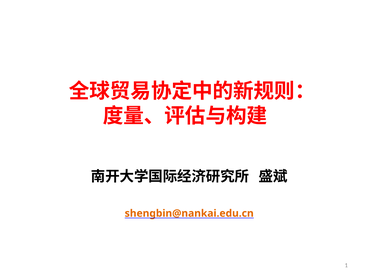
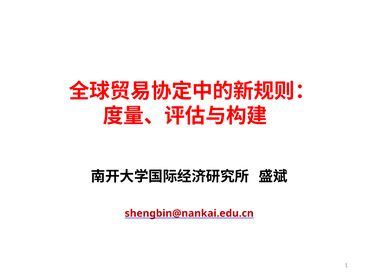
shengbin@nankai.edu.cn colour: orange -> red (189, 213)
